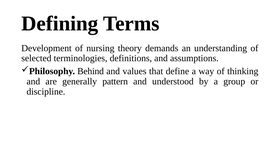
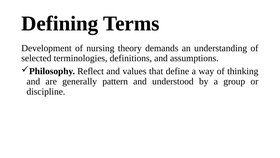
Behind: Behind -> Reflect (91, 71)
